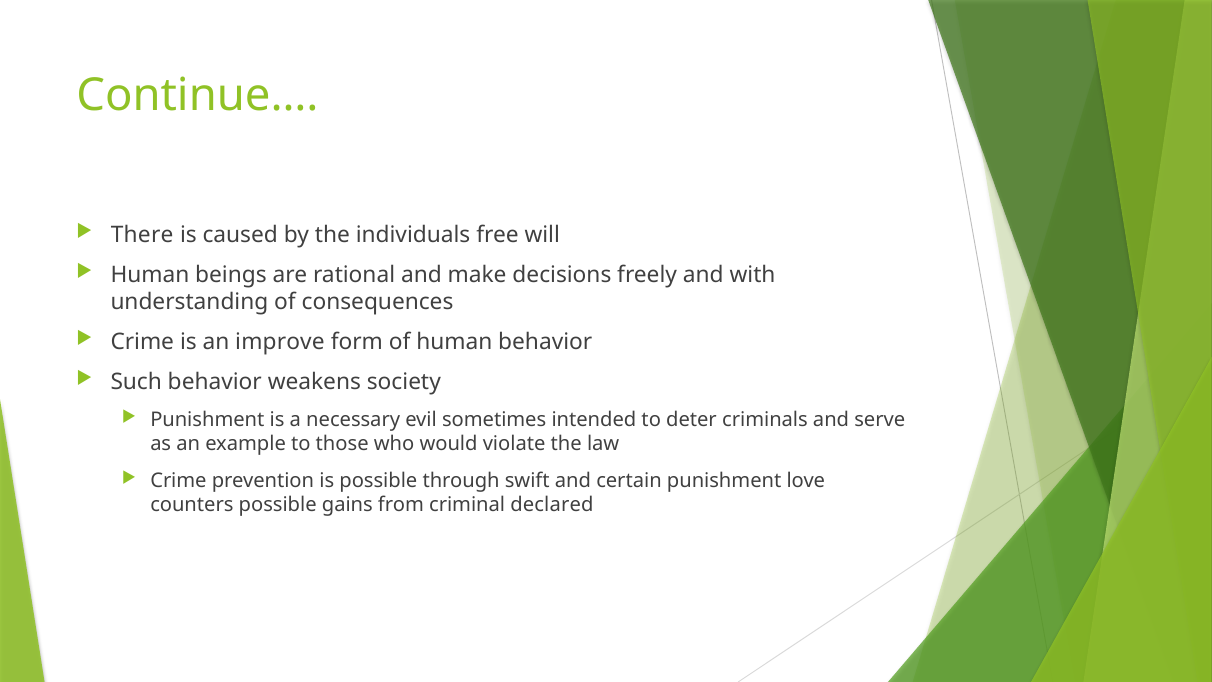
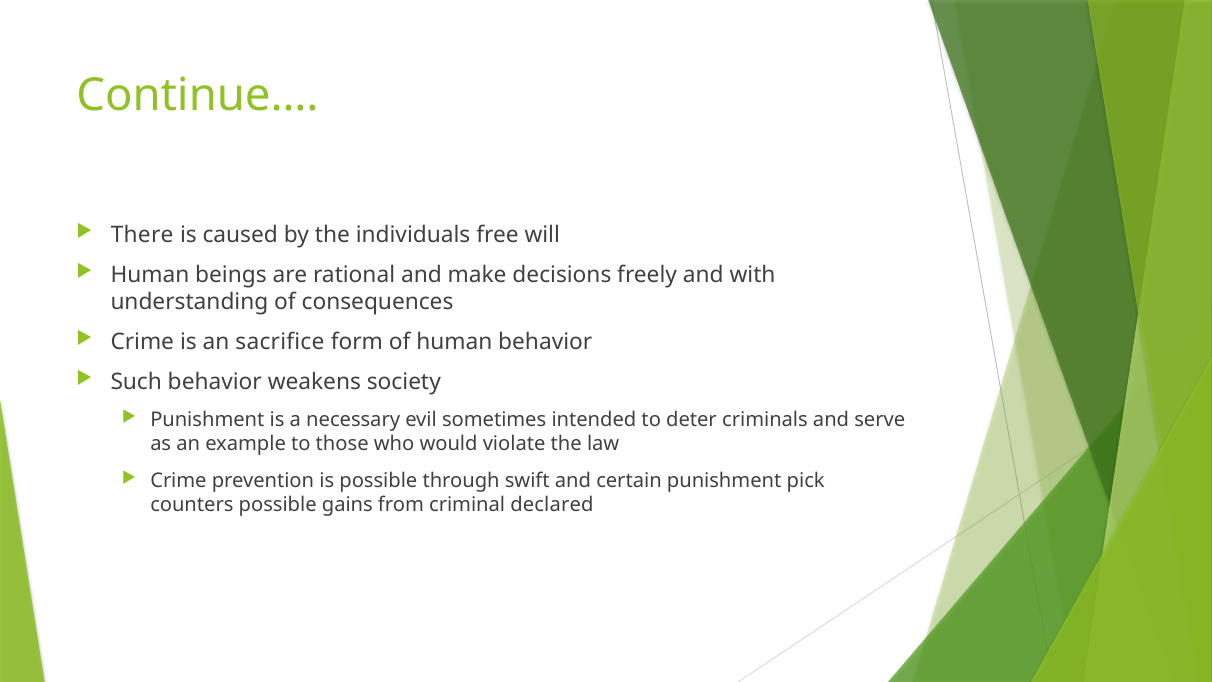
improve: improve -> sacrifice (280, 342)
love: love -> pick (806, 481)
